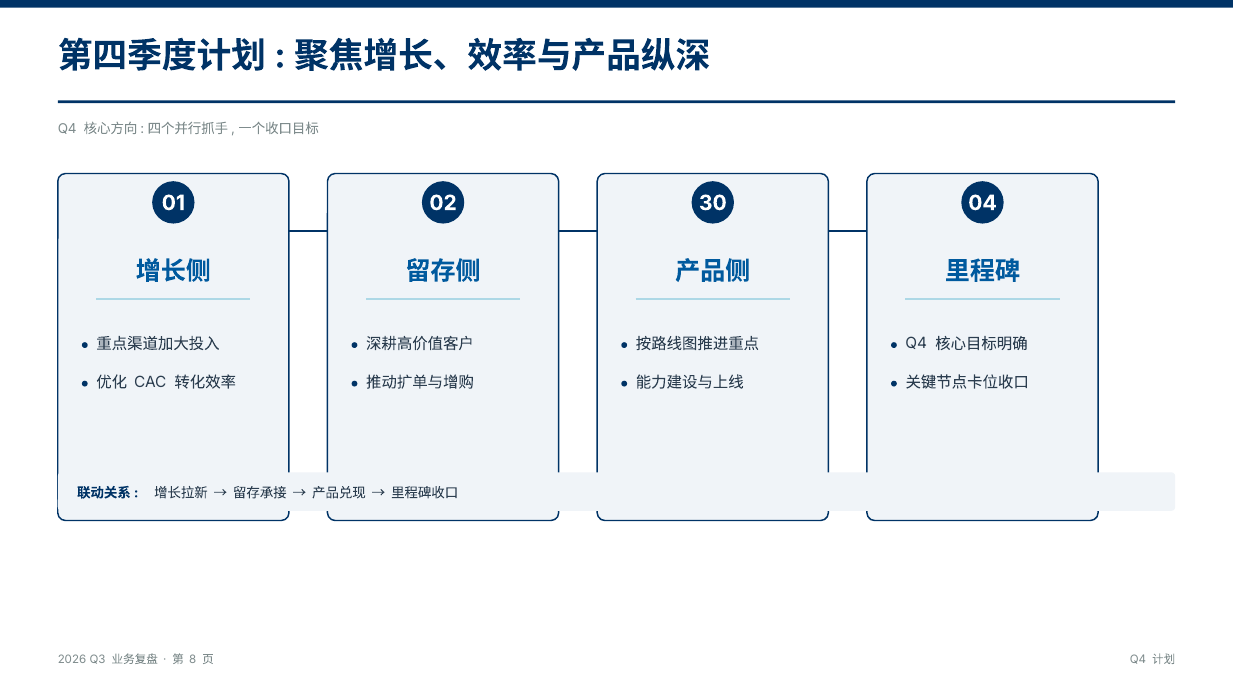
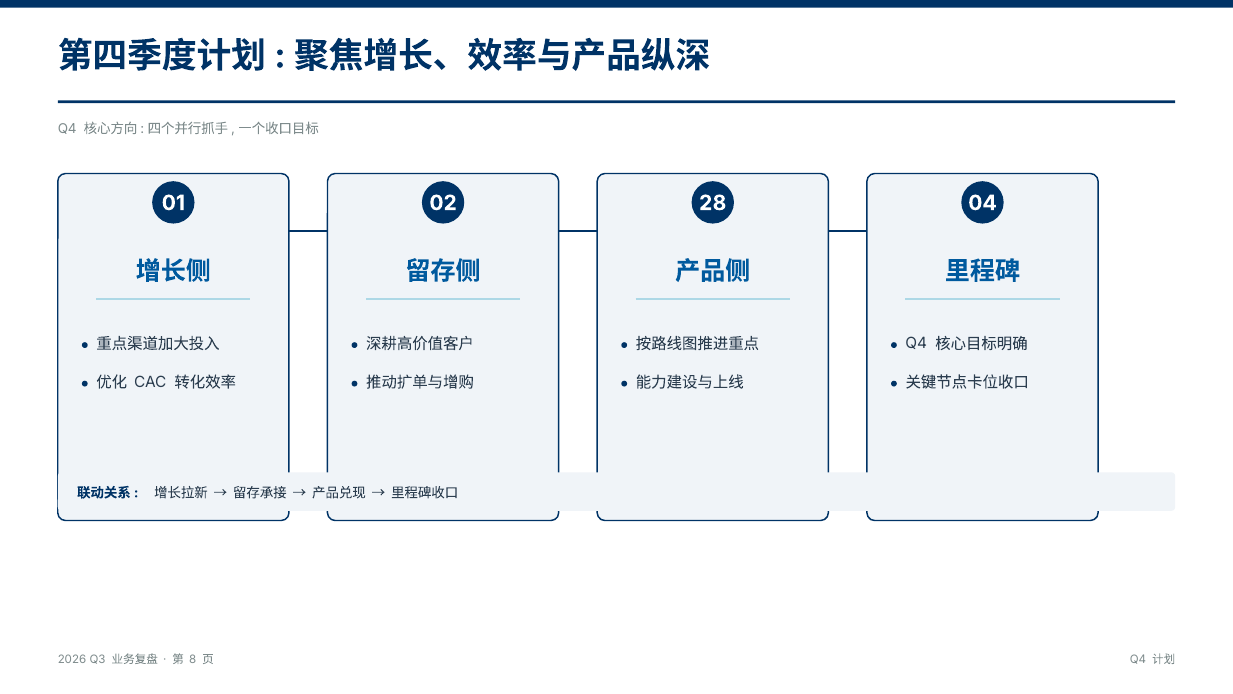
30: 30 -> 28 (713, 203)
